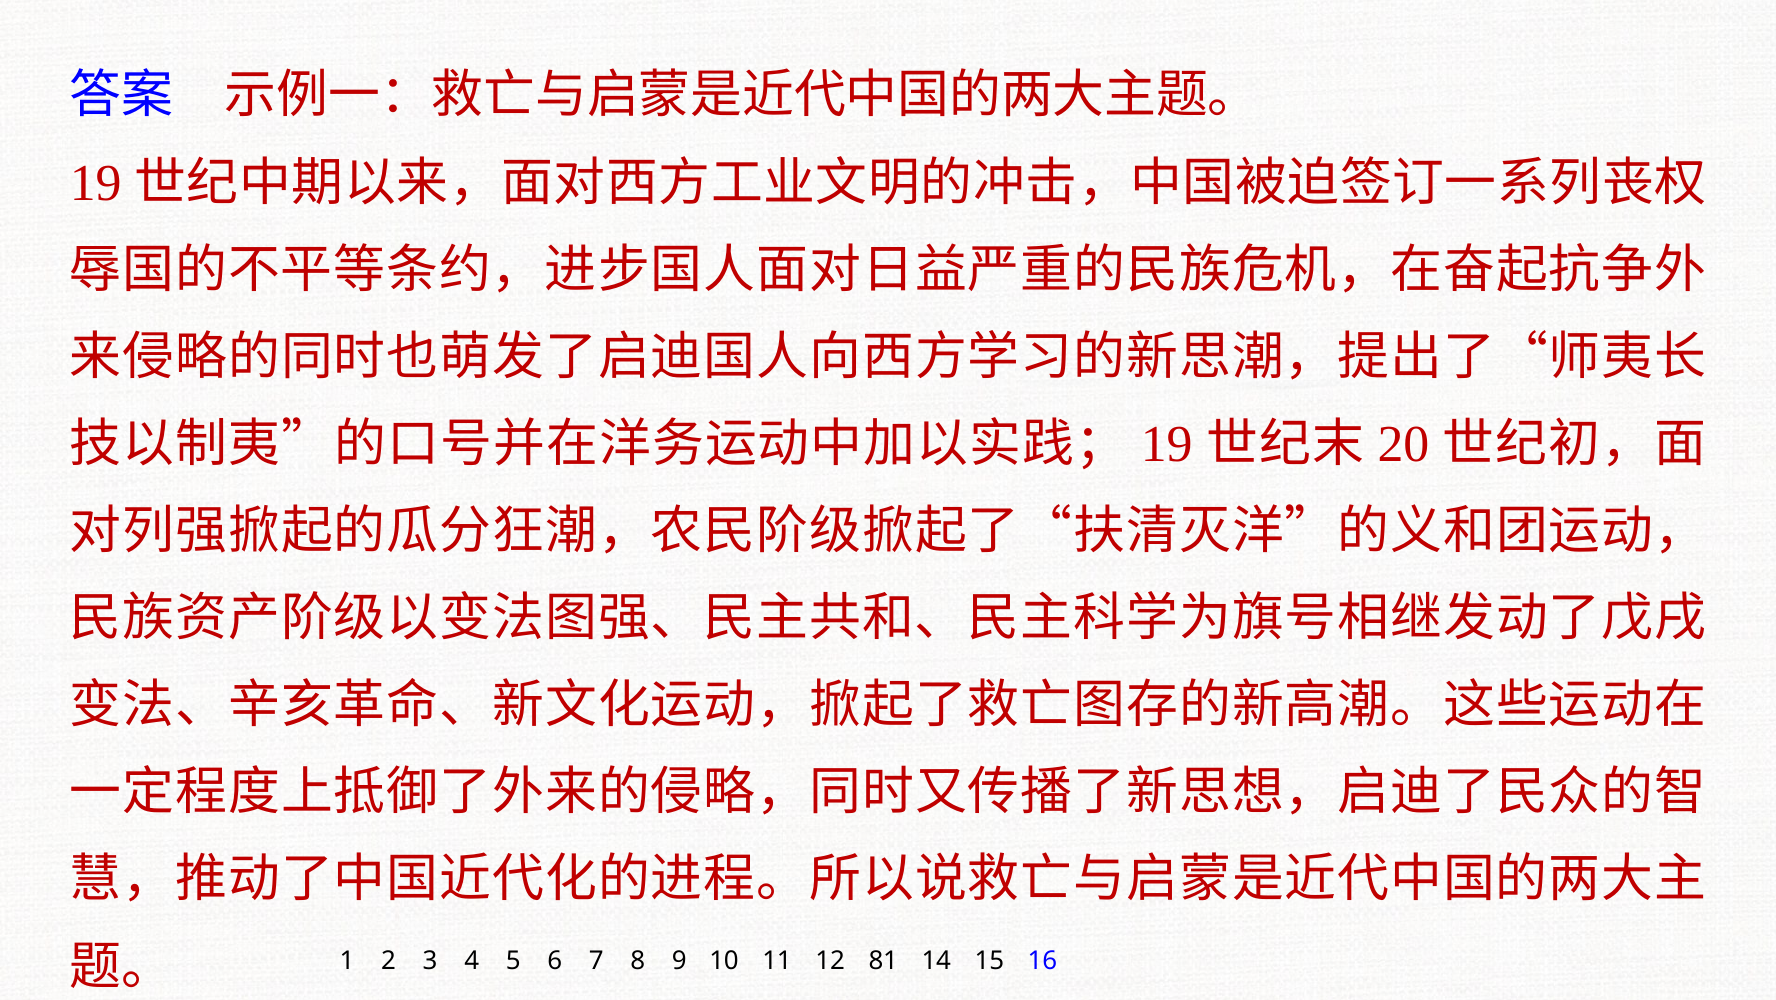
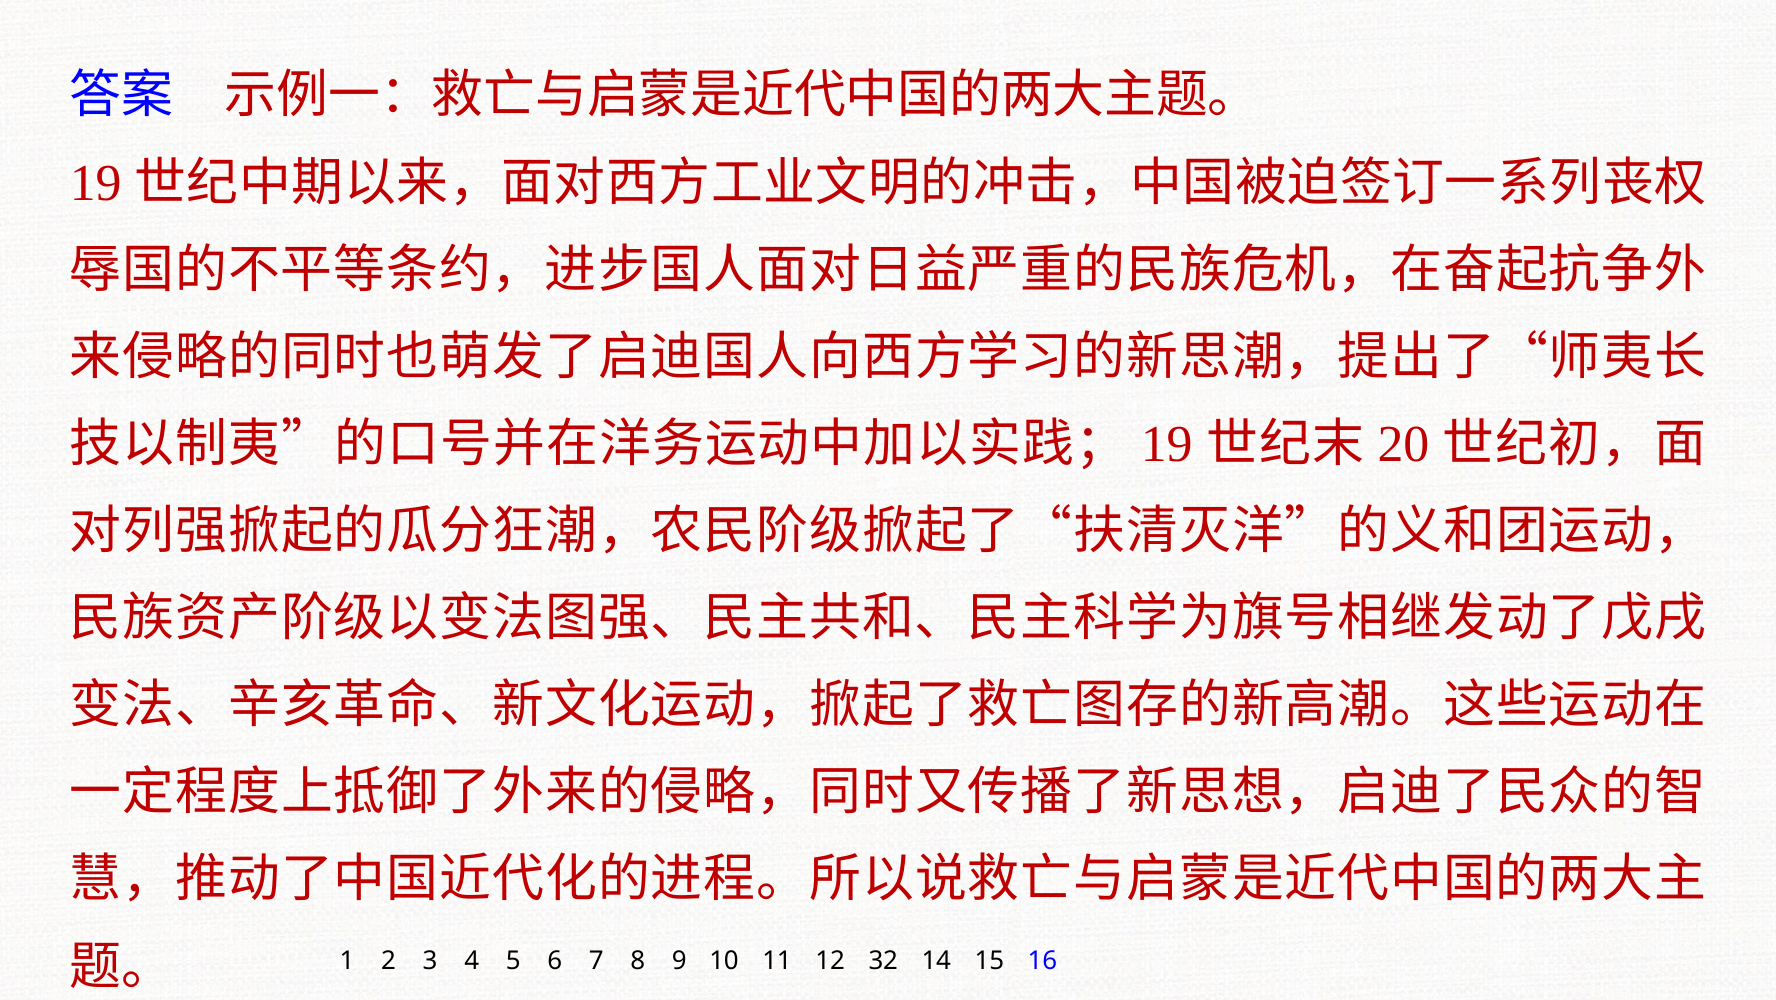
81: 81 -> 32 (883, 960)
